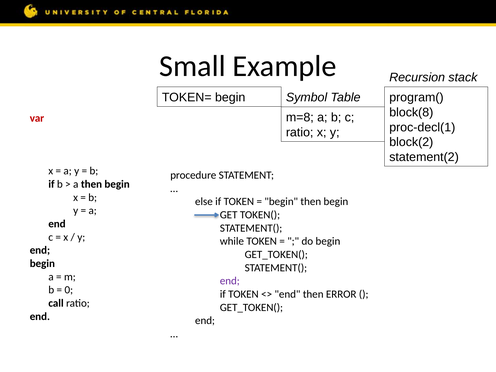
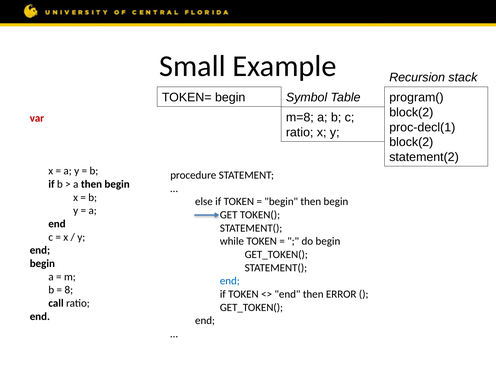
block(8: block(8 -> block(2 (411, 112)
end colour: purple -> blue (230, 281)
0: 0 -> 8 (69, 290)
